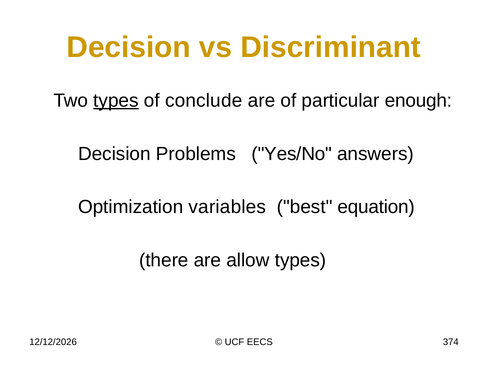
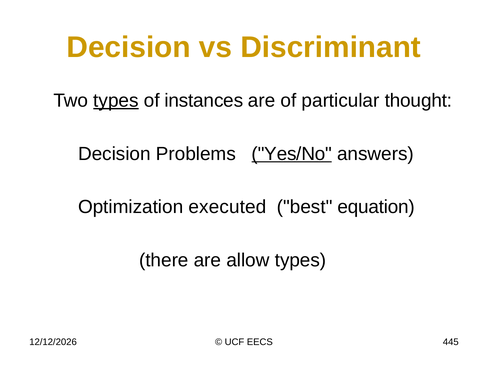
conclude: conclude -> instances (204, 101)
enough: enough -> thought (418, 101)
Yes/No underline: none -> present (292, 154)
variables: variables -> executed (227, 207)
374: 374 -> 445 (451, 342)
